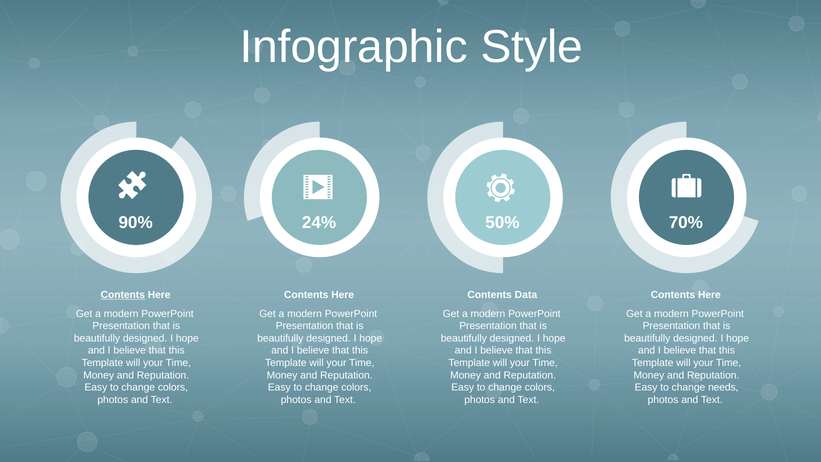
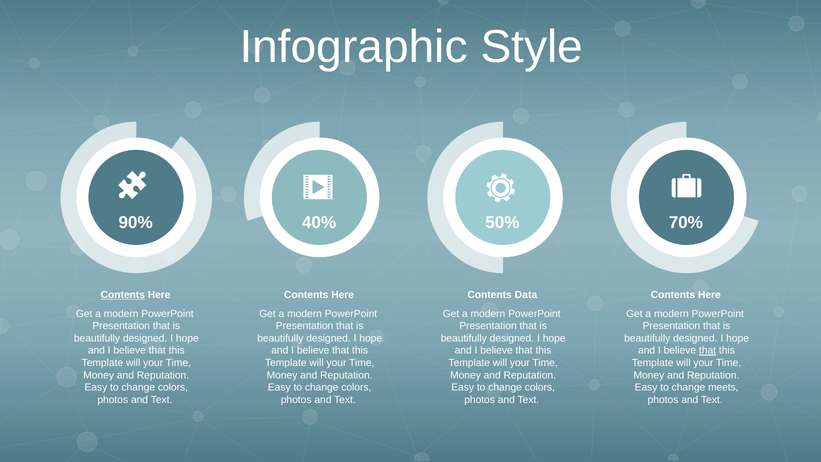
24%: 24% -> 40% (319, 222)
that underline: none -> present (708, 350)
needs: needs -> meets (723, 387)
